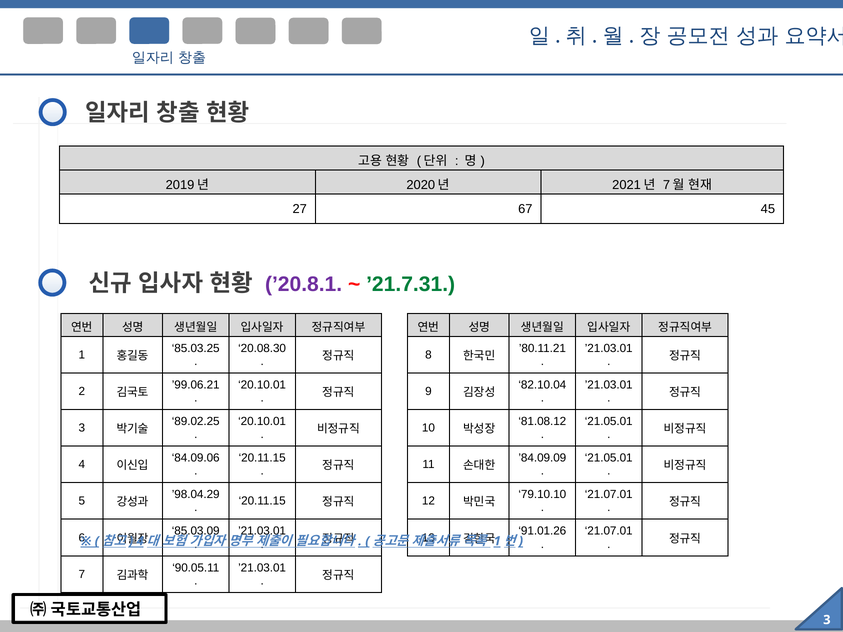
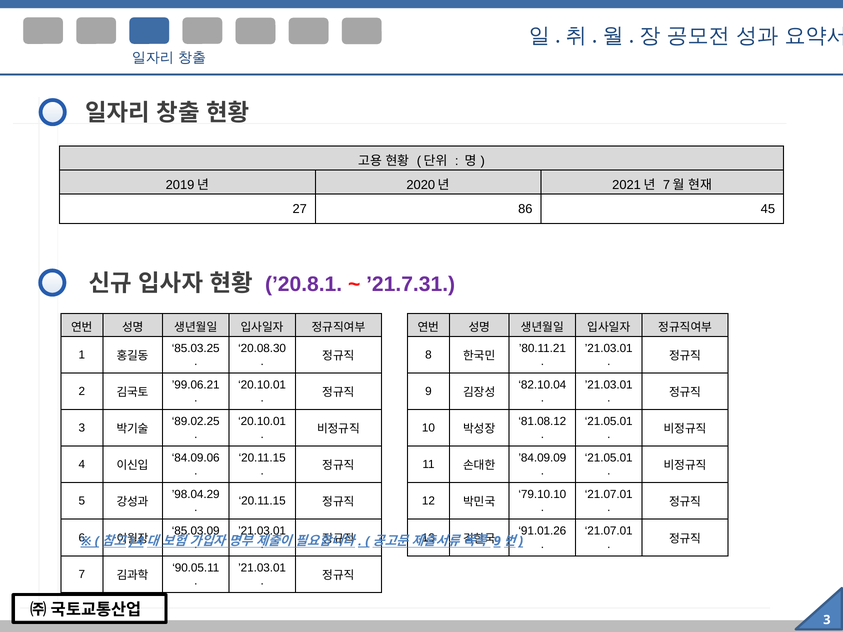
67: 67 -> 86 (525, 209)
’21.7.31 colour: green -> purple (411, 284)
1: 1 -> 9 (497, 541)
